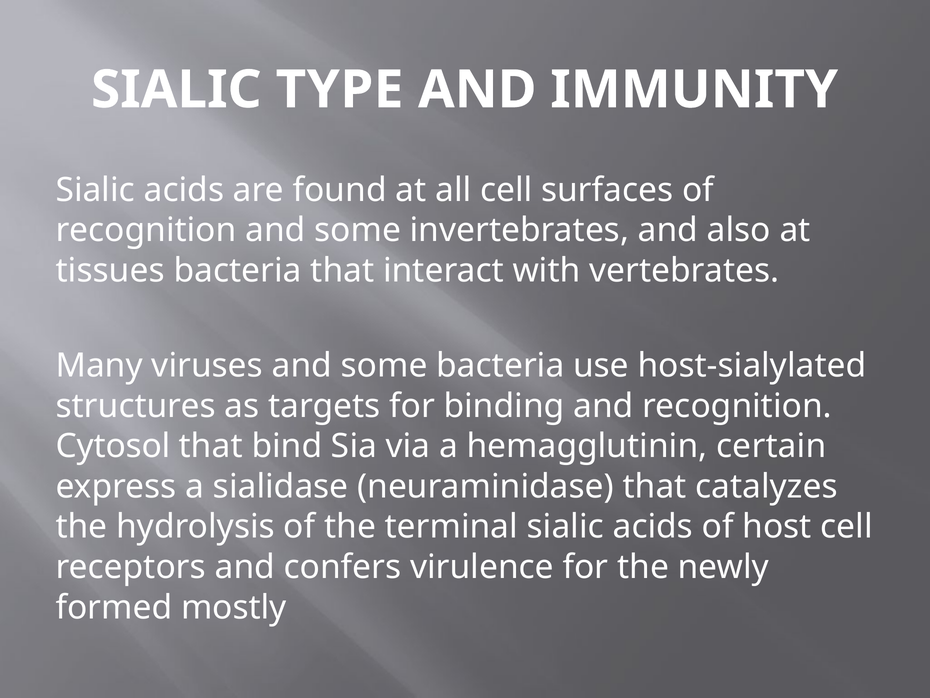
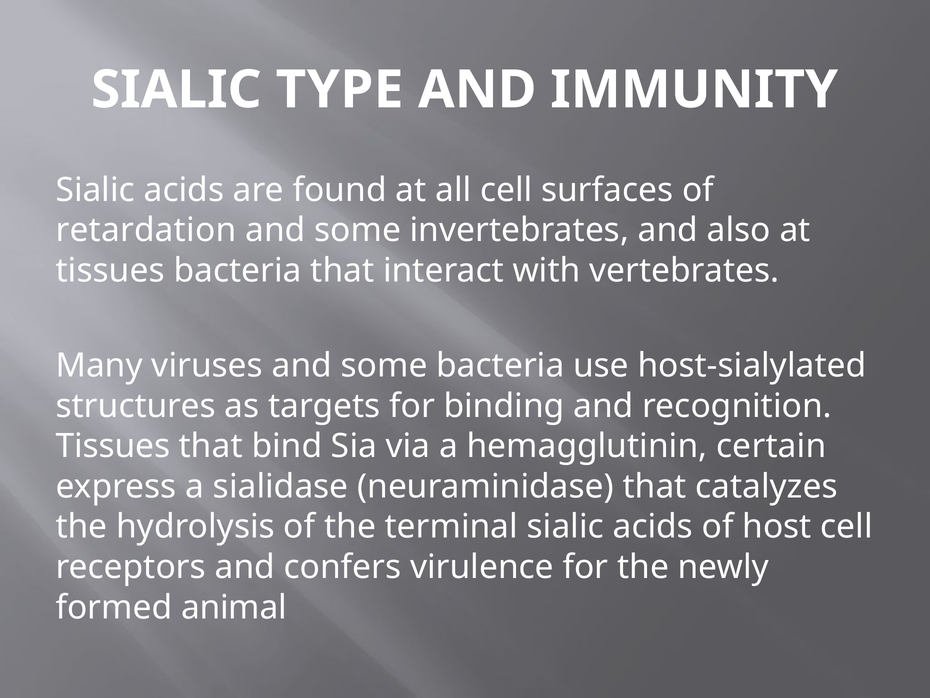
recognition: recognition -> retardation (146, 230)
Cytosol: Cytosol -> Tissues (113, 446)
mostly: mostly -> animal (234, 607)
